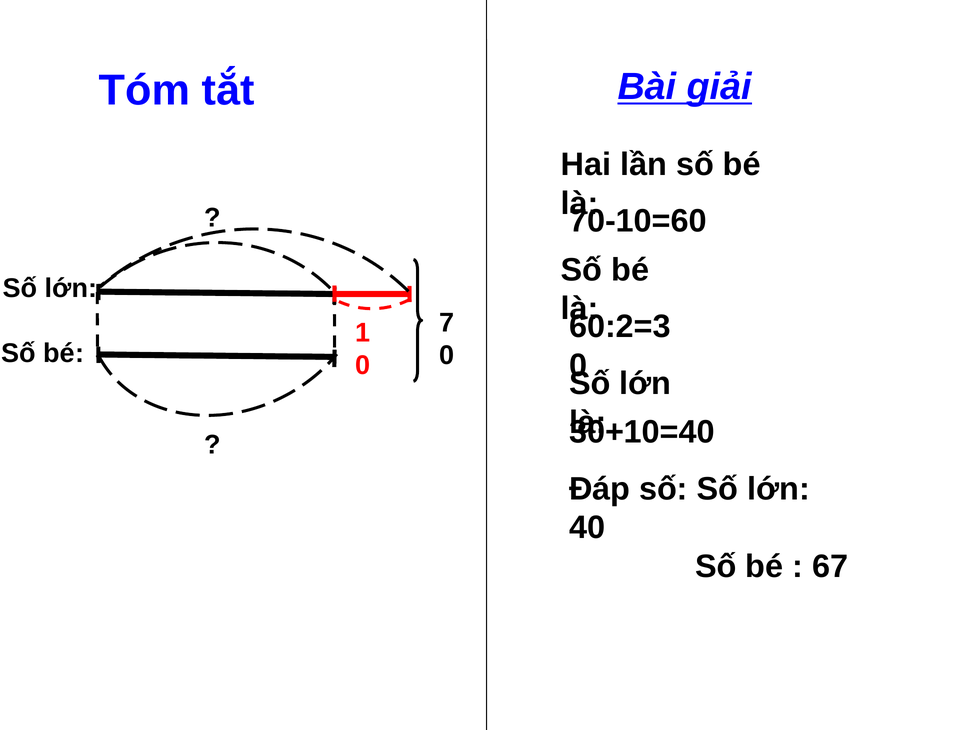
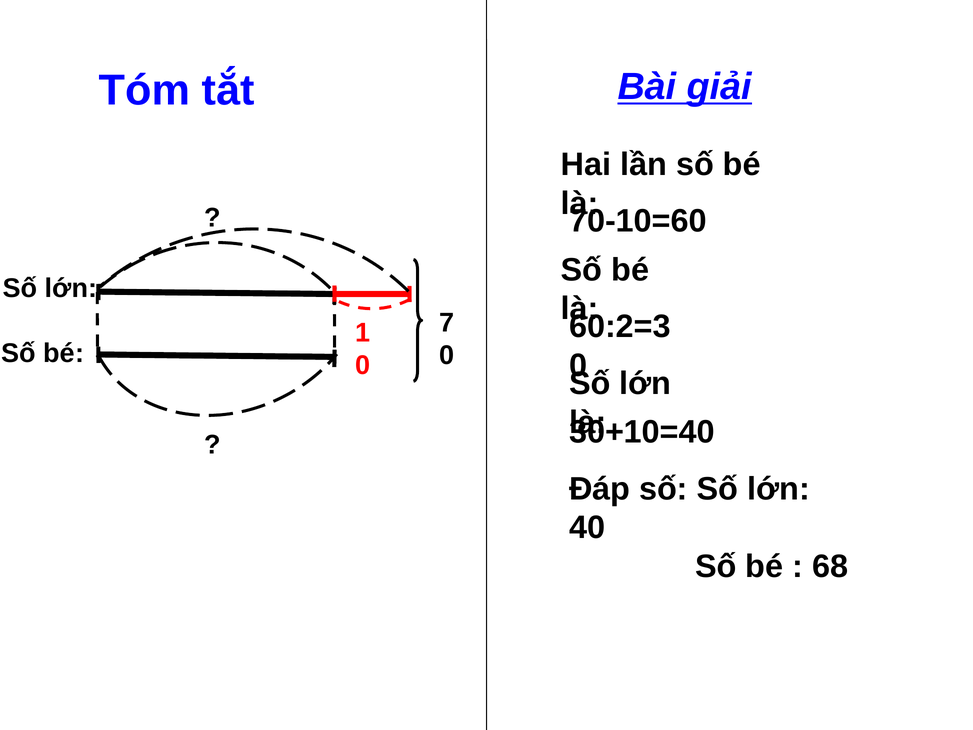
67: 67 -> 68 (830, 567)
